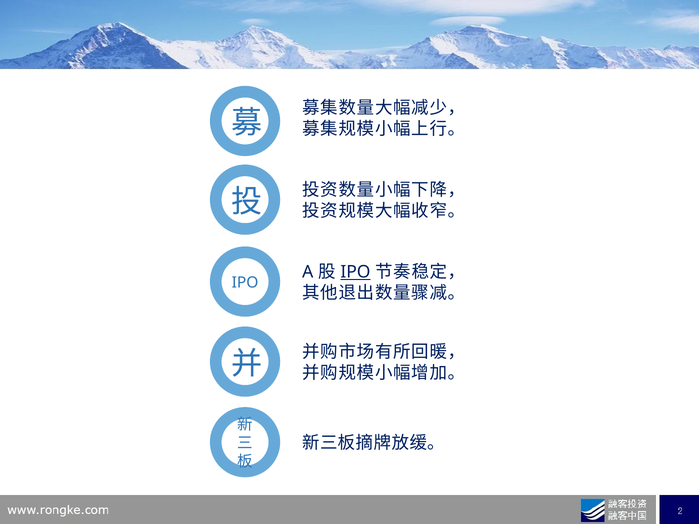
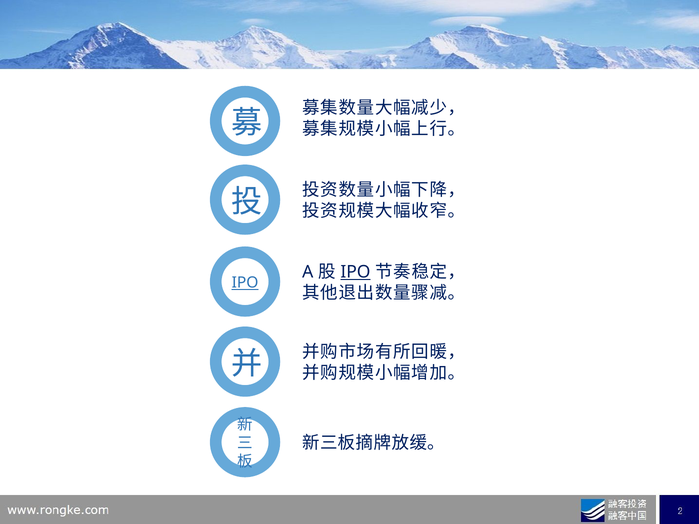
IPO underline: none -> present (245, 283)
